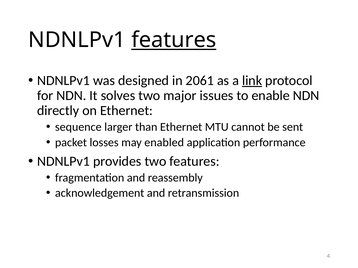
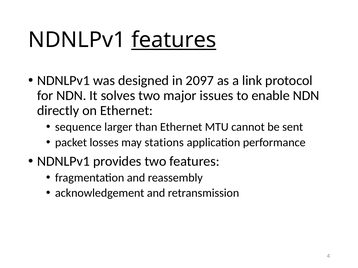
2061: 2061 -> 2097 (200, 81)
link underline: present -> none (252, 81)
enabled: enabled -> stations (164, 143)
